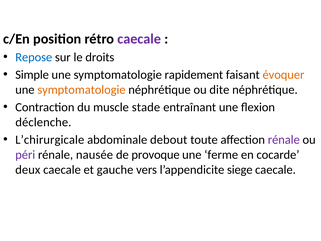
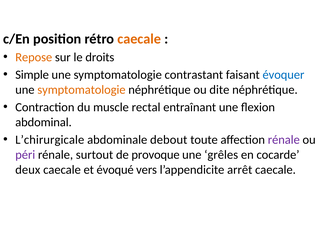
caecale colour: purple -> orange (139, 39)
Repose colour: blue -> orange (34, 57)
rapidement: rapidement -> contrastant (194, 75)
évoquer colour: orange -> blue (283, 75)
stade: stade -> rectal (146, 107)
déclenche: déclenche -> abdominal (43, 122)
nausée: nausée -> surtout (95, 155)
ferme: ferme -> grêles (221, 155)
gauche: gauche -> évoqué (115, 170)
siege: siege -> arrêt (240, 170)
